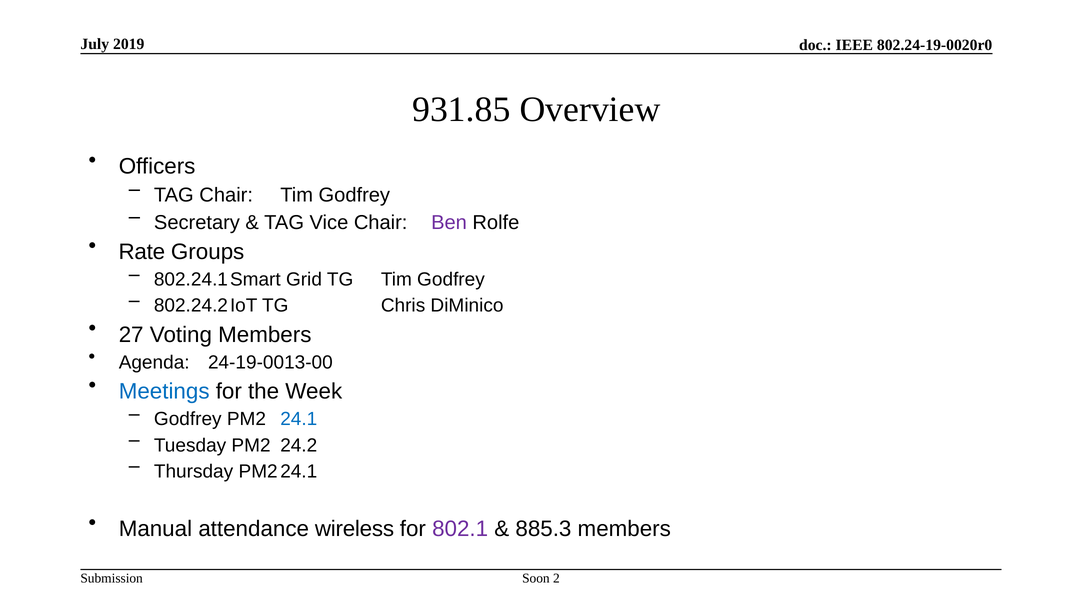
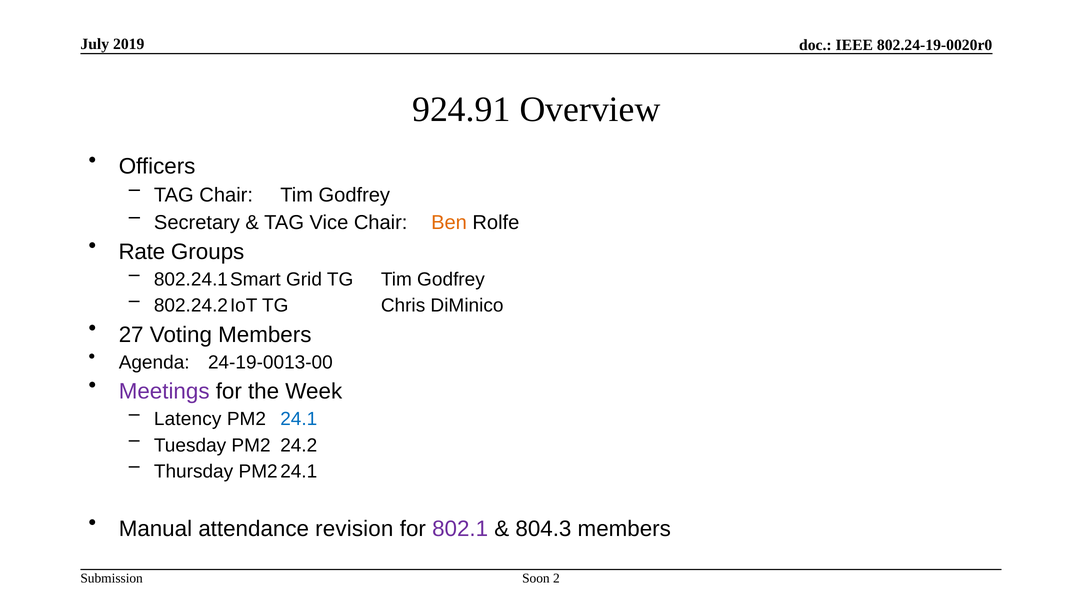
931.85: 931.85 -> 924.91 (461, 110)
Ben colour: purple -> orange (449, 223)
Meetings colour: blue -> purple (164, 392)
Godfrey: Godfrey -> Latency (188, 419)
wireless: wireless -> revision (354, 529)
885.3: 885.3 -> 804.3 (543, 529)
